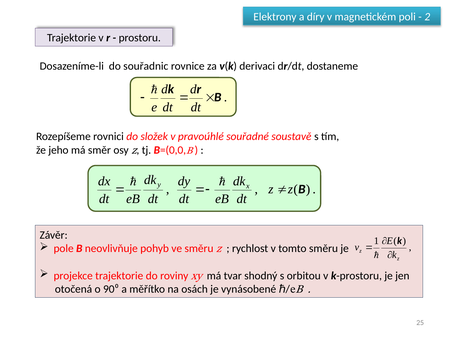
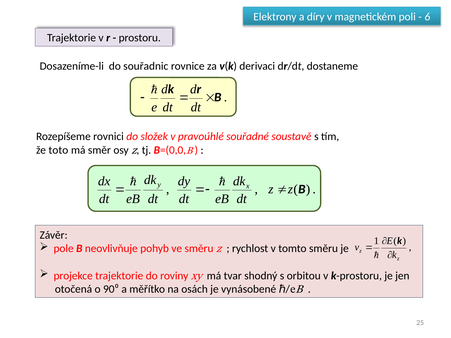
2: 2 -> 6 (427, 17)
jeho: jeho -> toto (58, 150)
